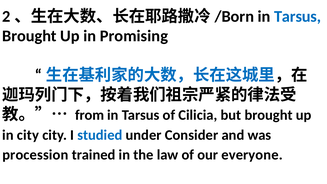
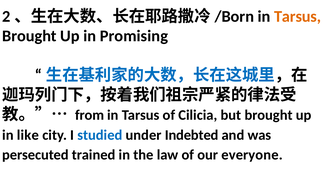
Tarsus colour: blue -> orange (298, 16)
in city: city -> like (28, 135)
Consider: Consider -> Indebted (192, 135)
procession: procession -> persecuted (35, 155)
